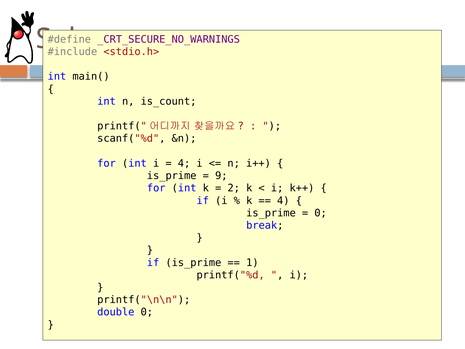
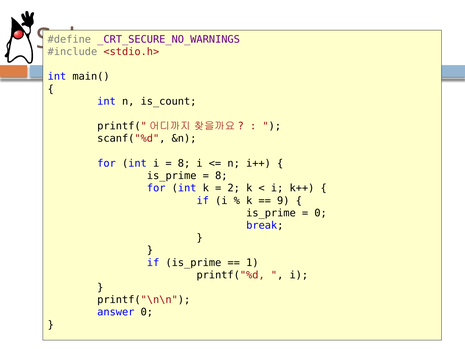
4: 4 -> 8 (184, 163)
9: 9 -> 8 (221, 176)
4: 4 -> 9 (283, 200)
double: double -> answer (116, 312)
